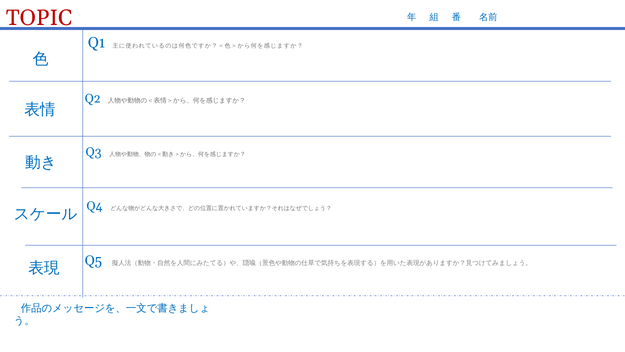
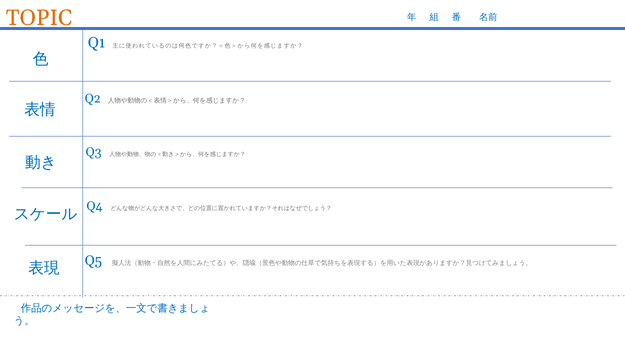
TOPIC colour: red -> orange (39, 18)
